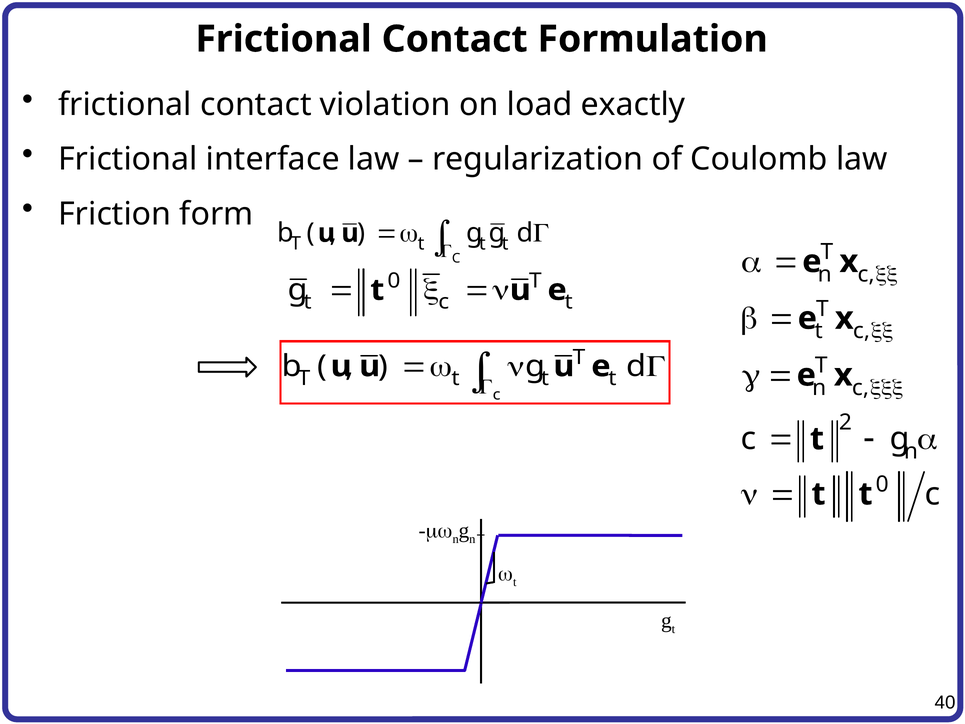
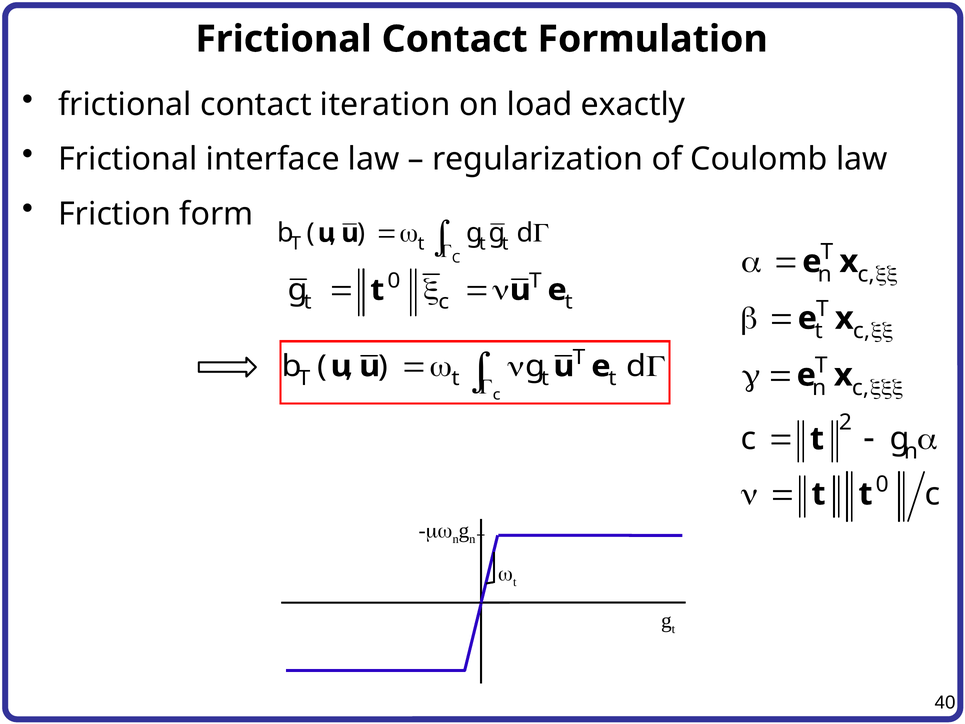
violation: violation -> iteration (385, 105)
